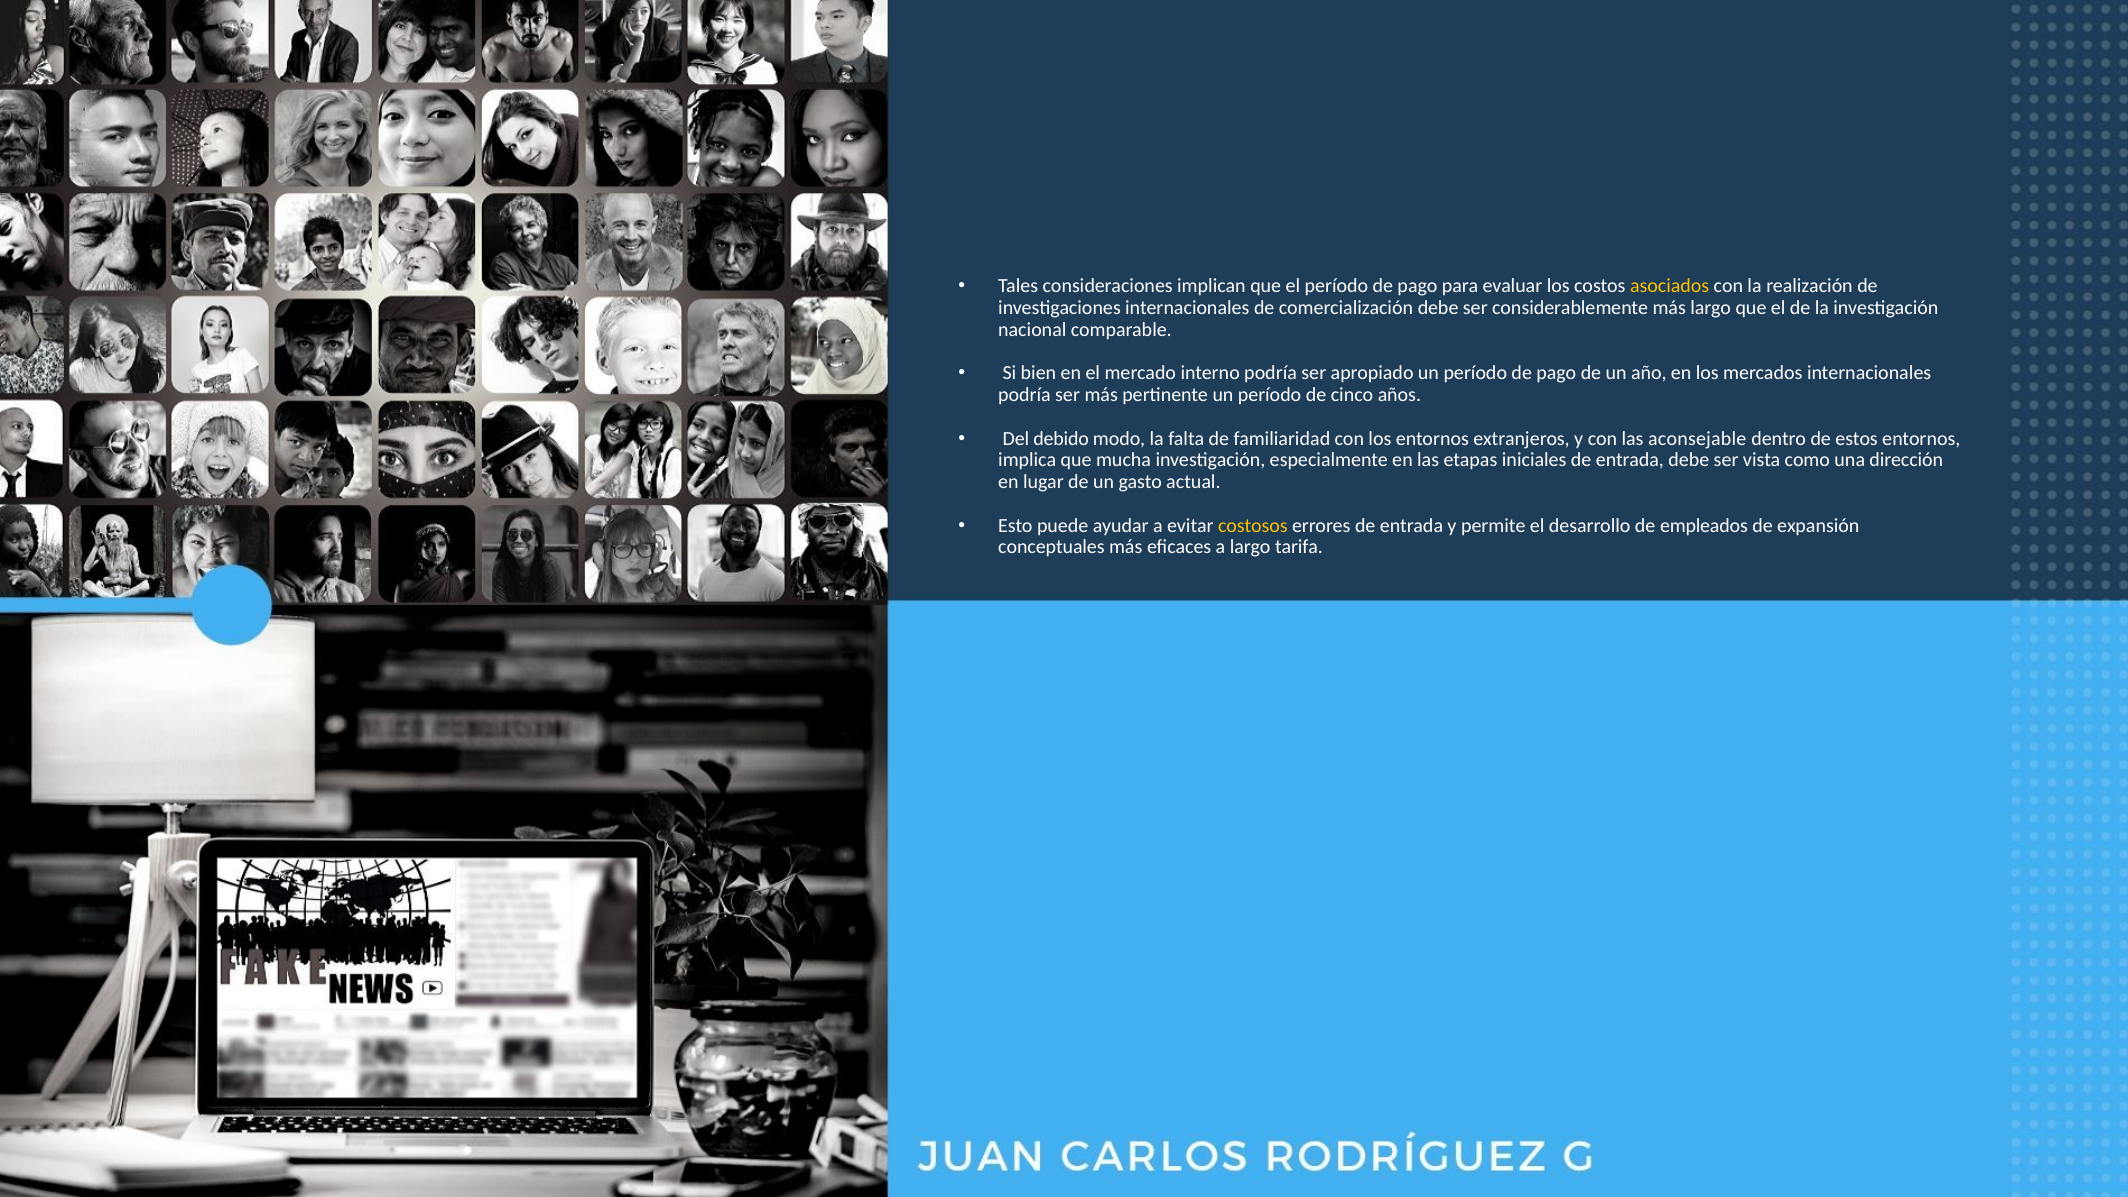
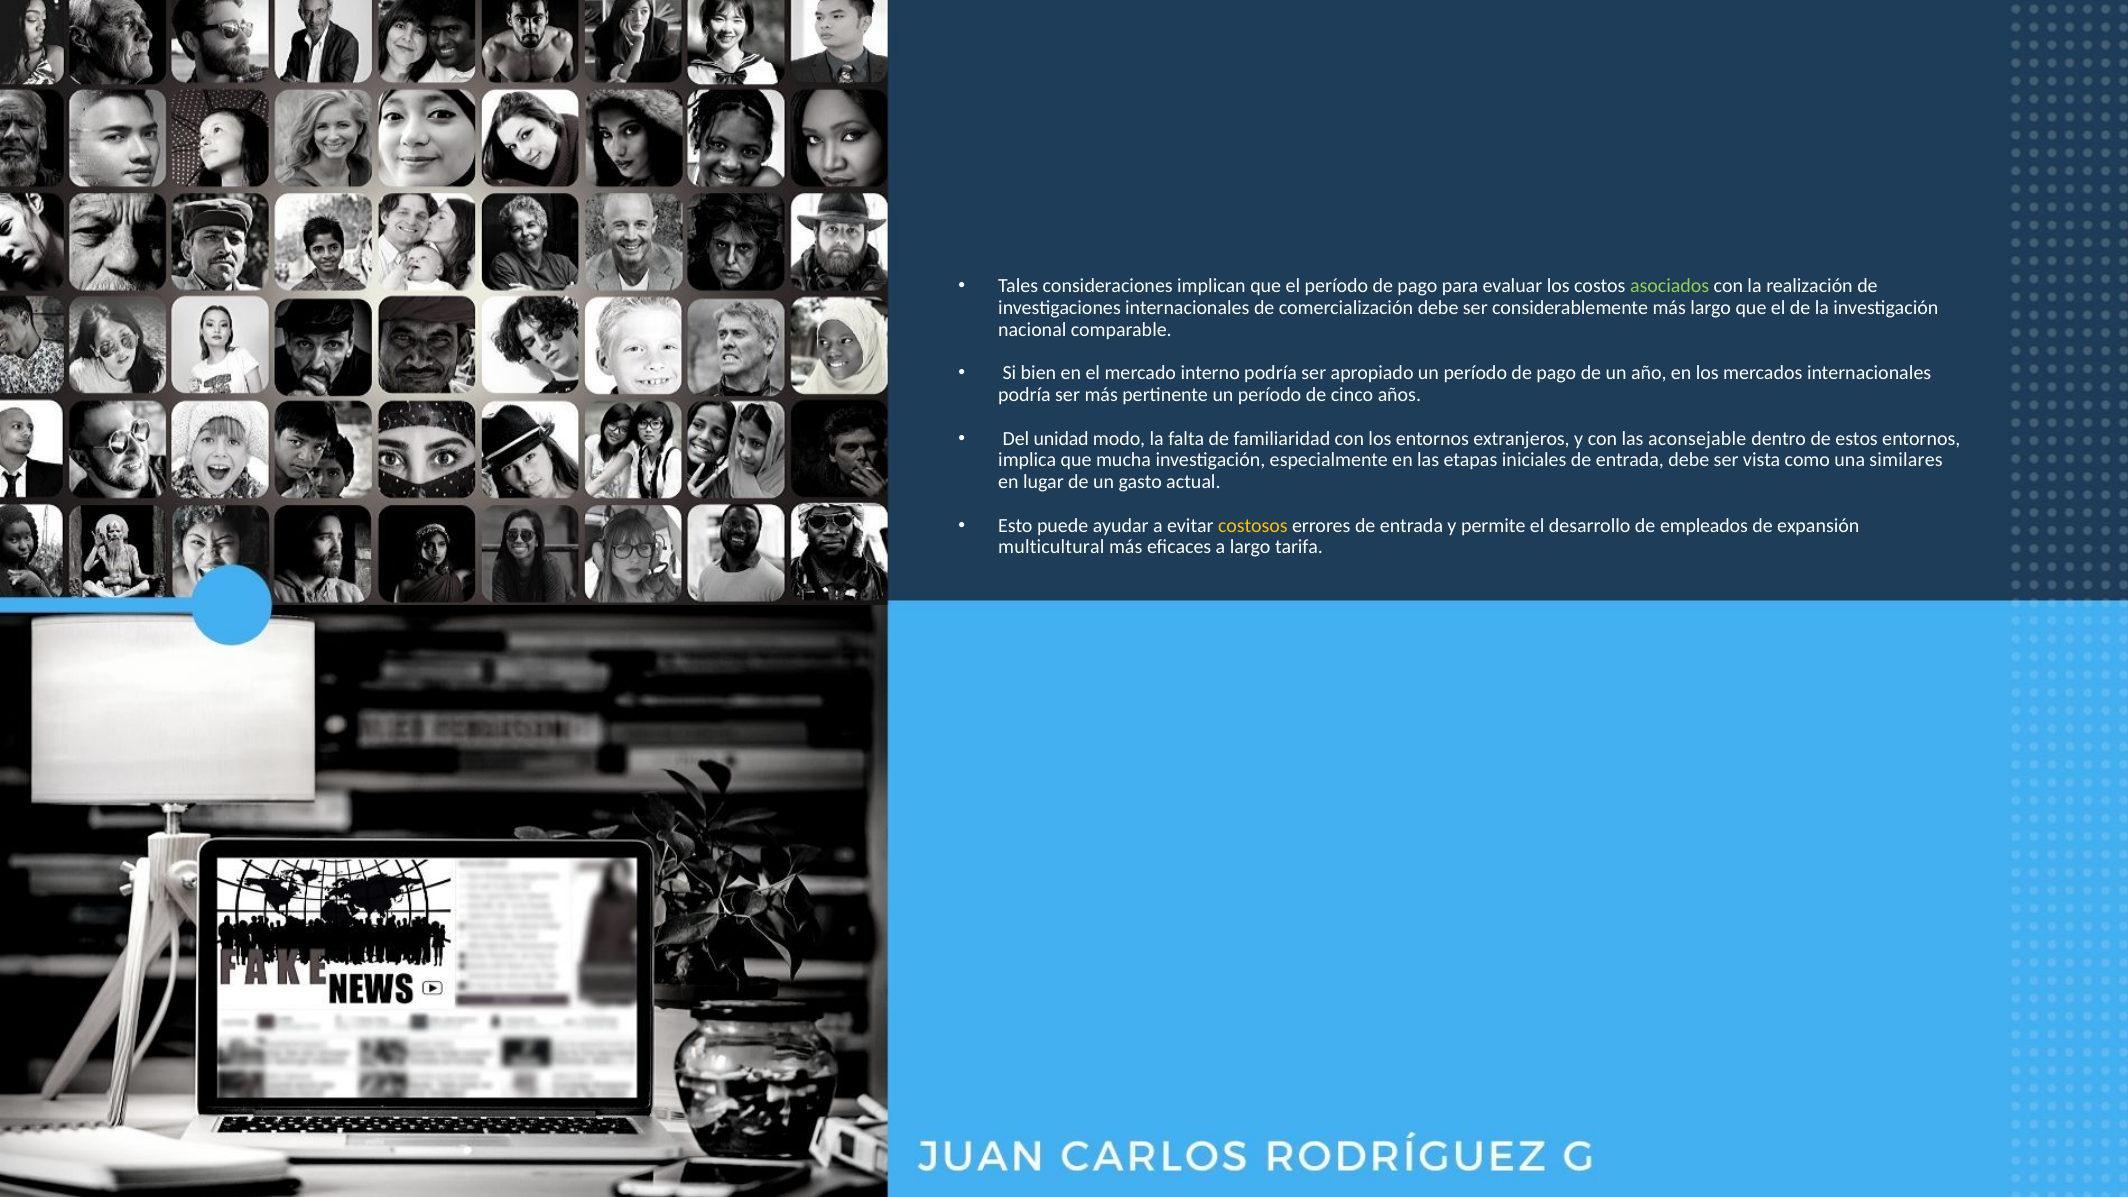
asociados colour: yellow -> light green (1670, 286)
debido: debido -> unidad (1061, 439)
dirección: dirección -> similares (1906, 460)
conceptuales: conceptuales -> multicultural (1051, 547)
